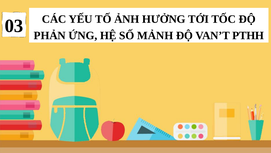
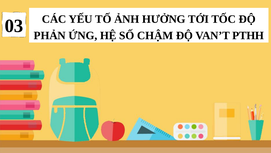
MẢNH: MẢNH -> CHẬM (155, 35)
